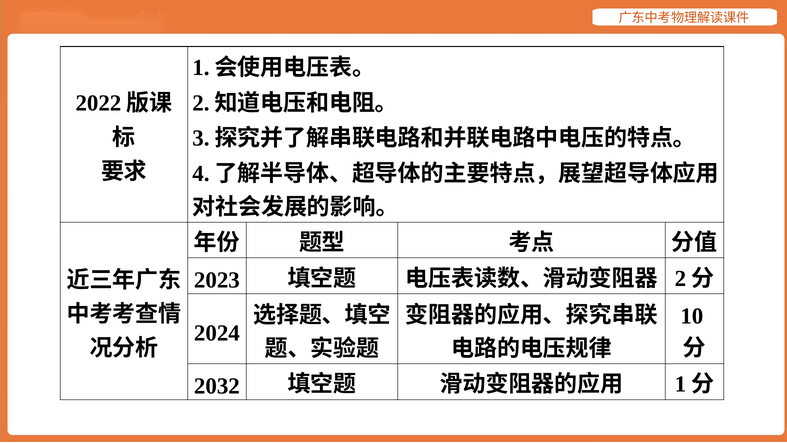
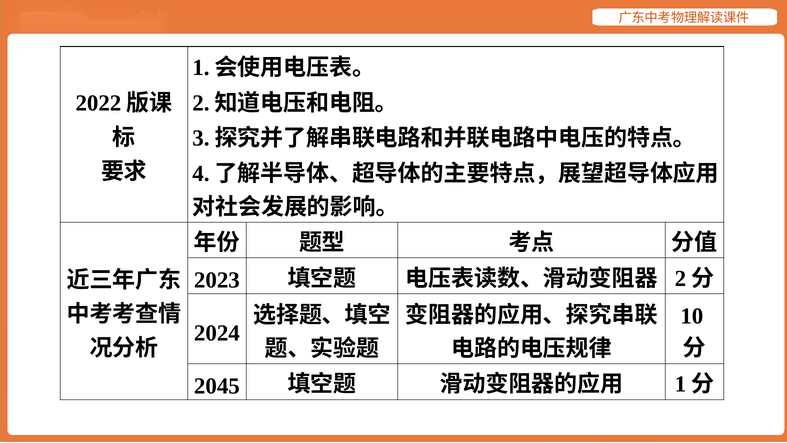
2032: 2032 -> 2045 (217, 386)
